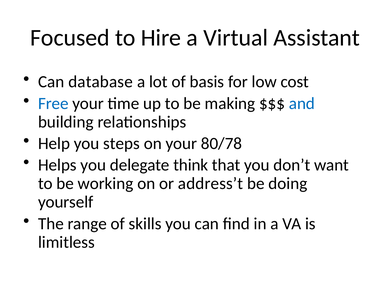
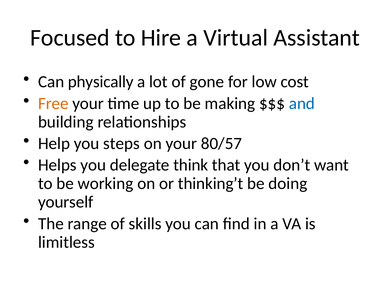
database: database -> physically (101, 82)
basis: basis -> gone (207, 82)
Free colour: blue -> orange (53, 103)
80/78: 80/78 -> 80/57 (222, 143)
address’t: address’t -> thinking’t (211, 183)
